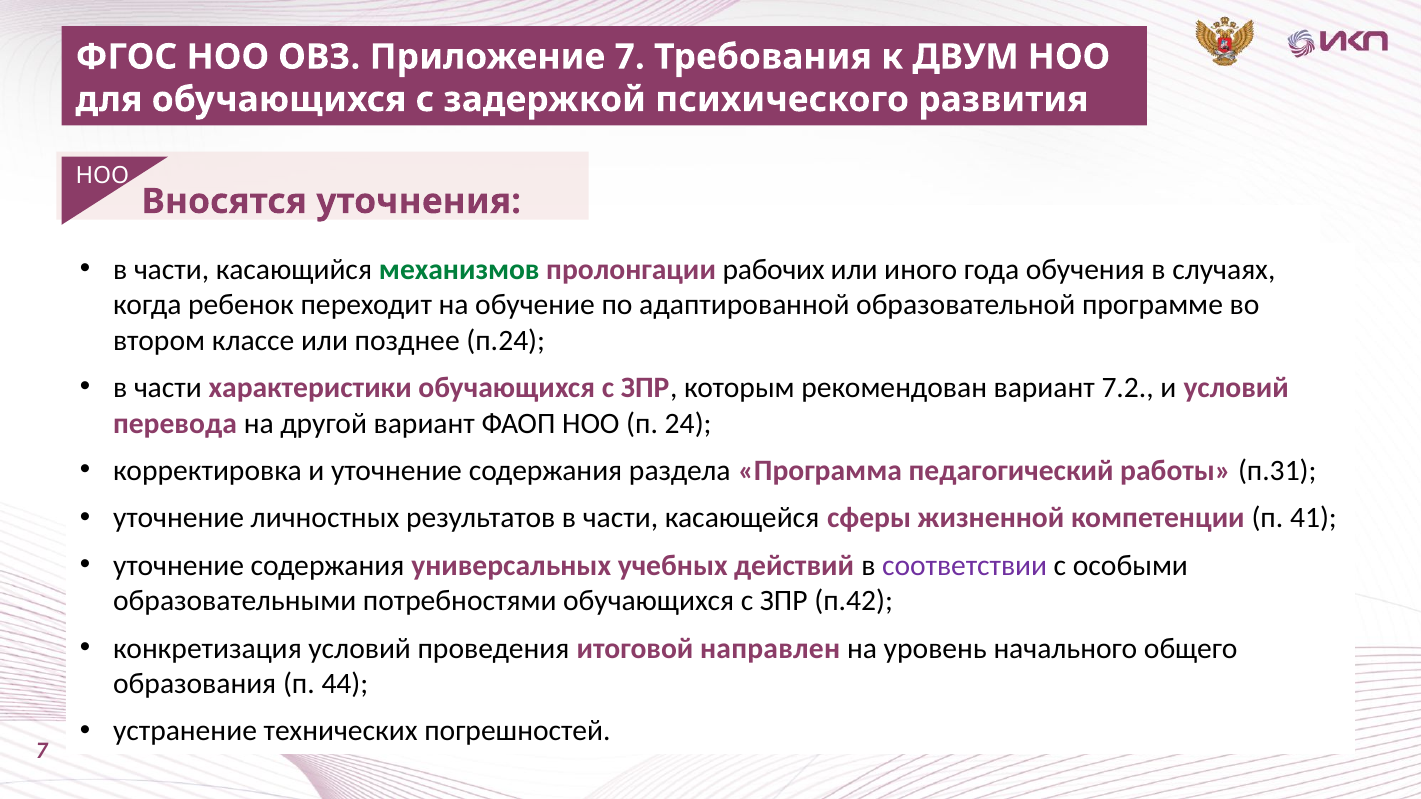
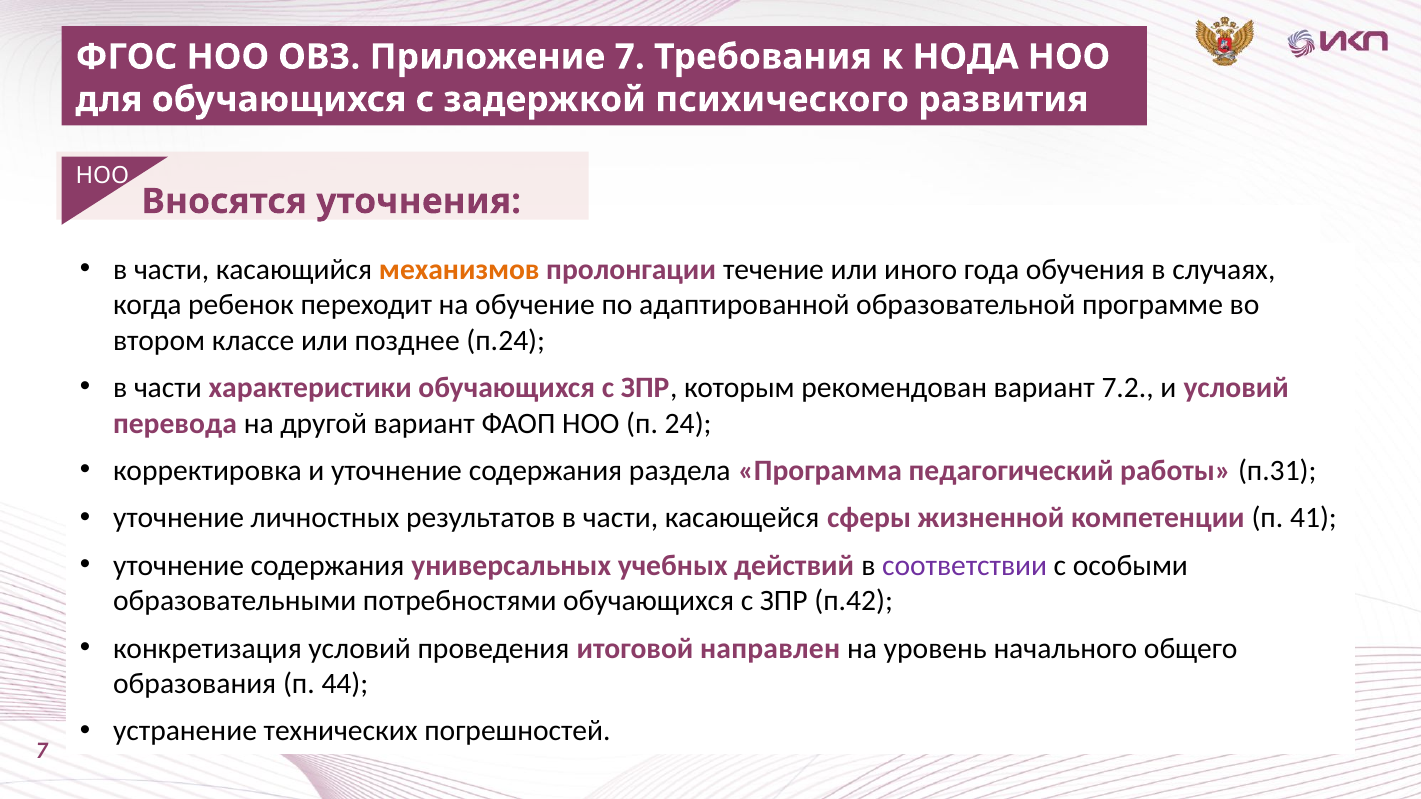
ДВУМ: ДВУМ -> НОДА (965, 57)
механизмов colour: green -> orange (459, 270)
рабочих: рабочих -> течение (774, 270)
